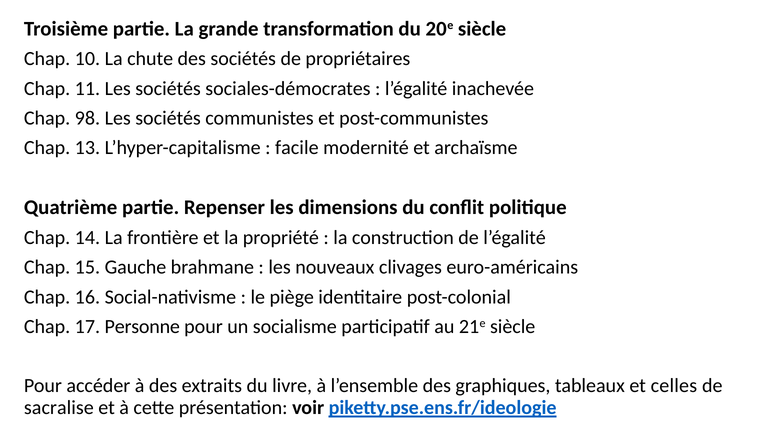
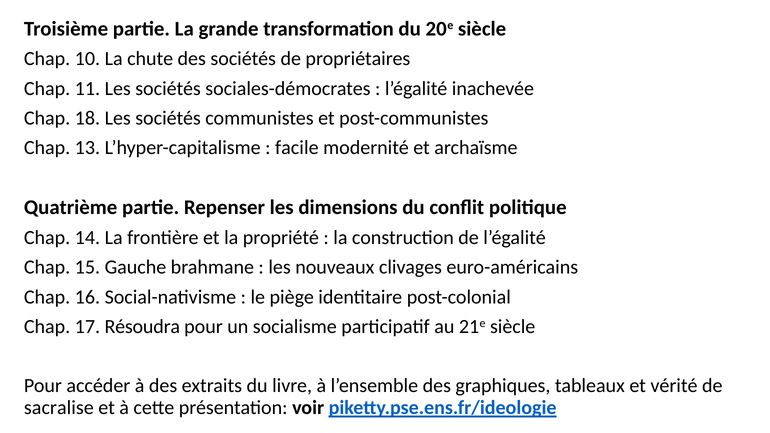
98: 98 -> 18 (87, 118)
Personne: Personne -> Résoudra (142, 327)
celles: celles -> vérité (674, 386)
